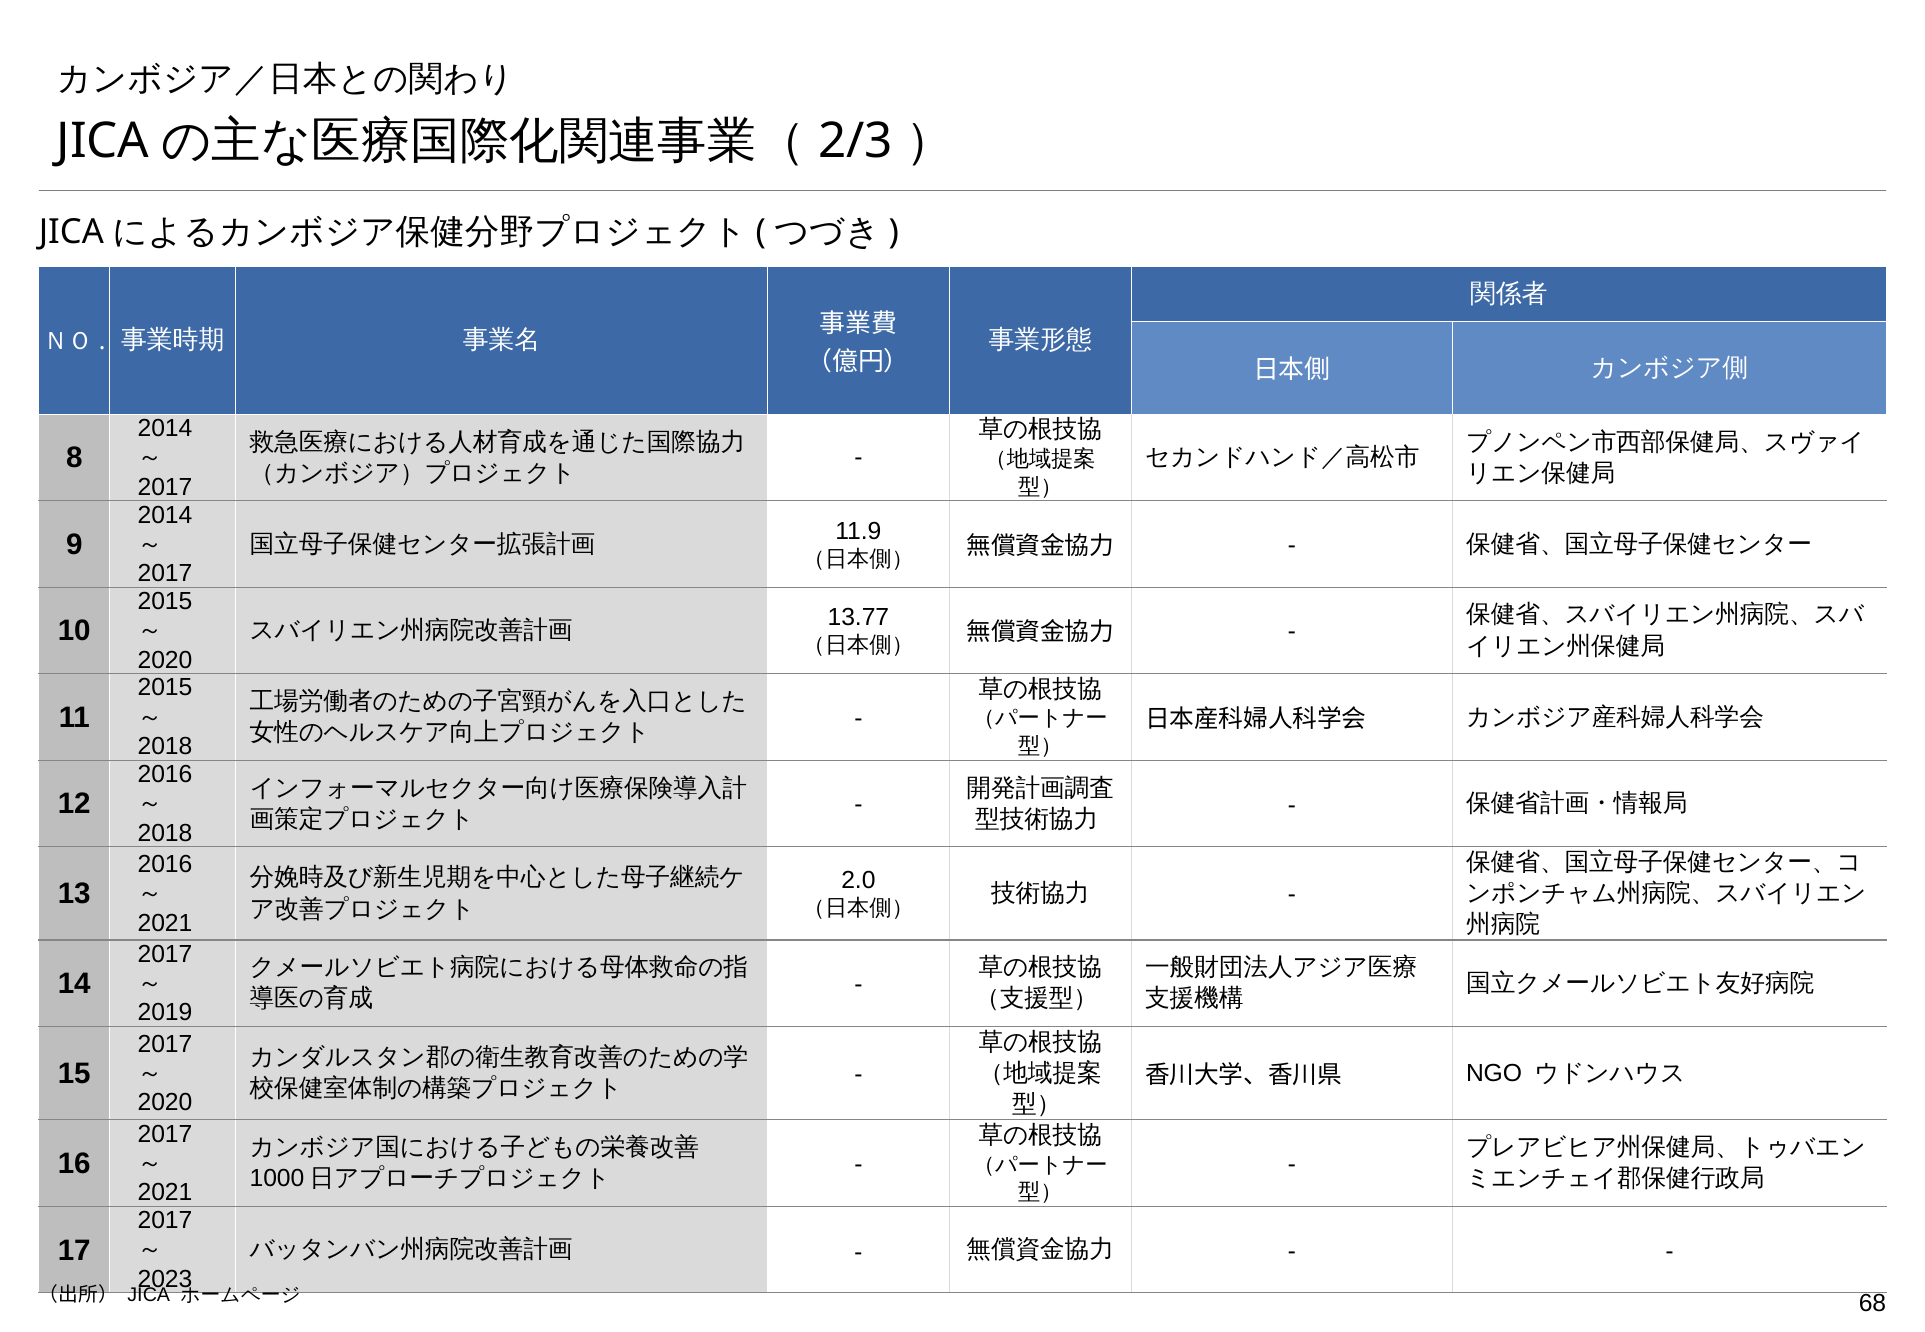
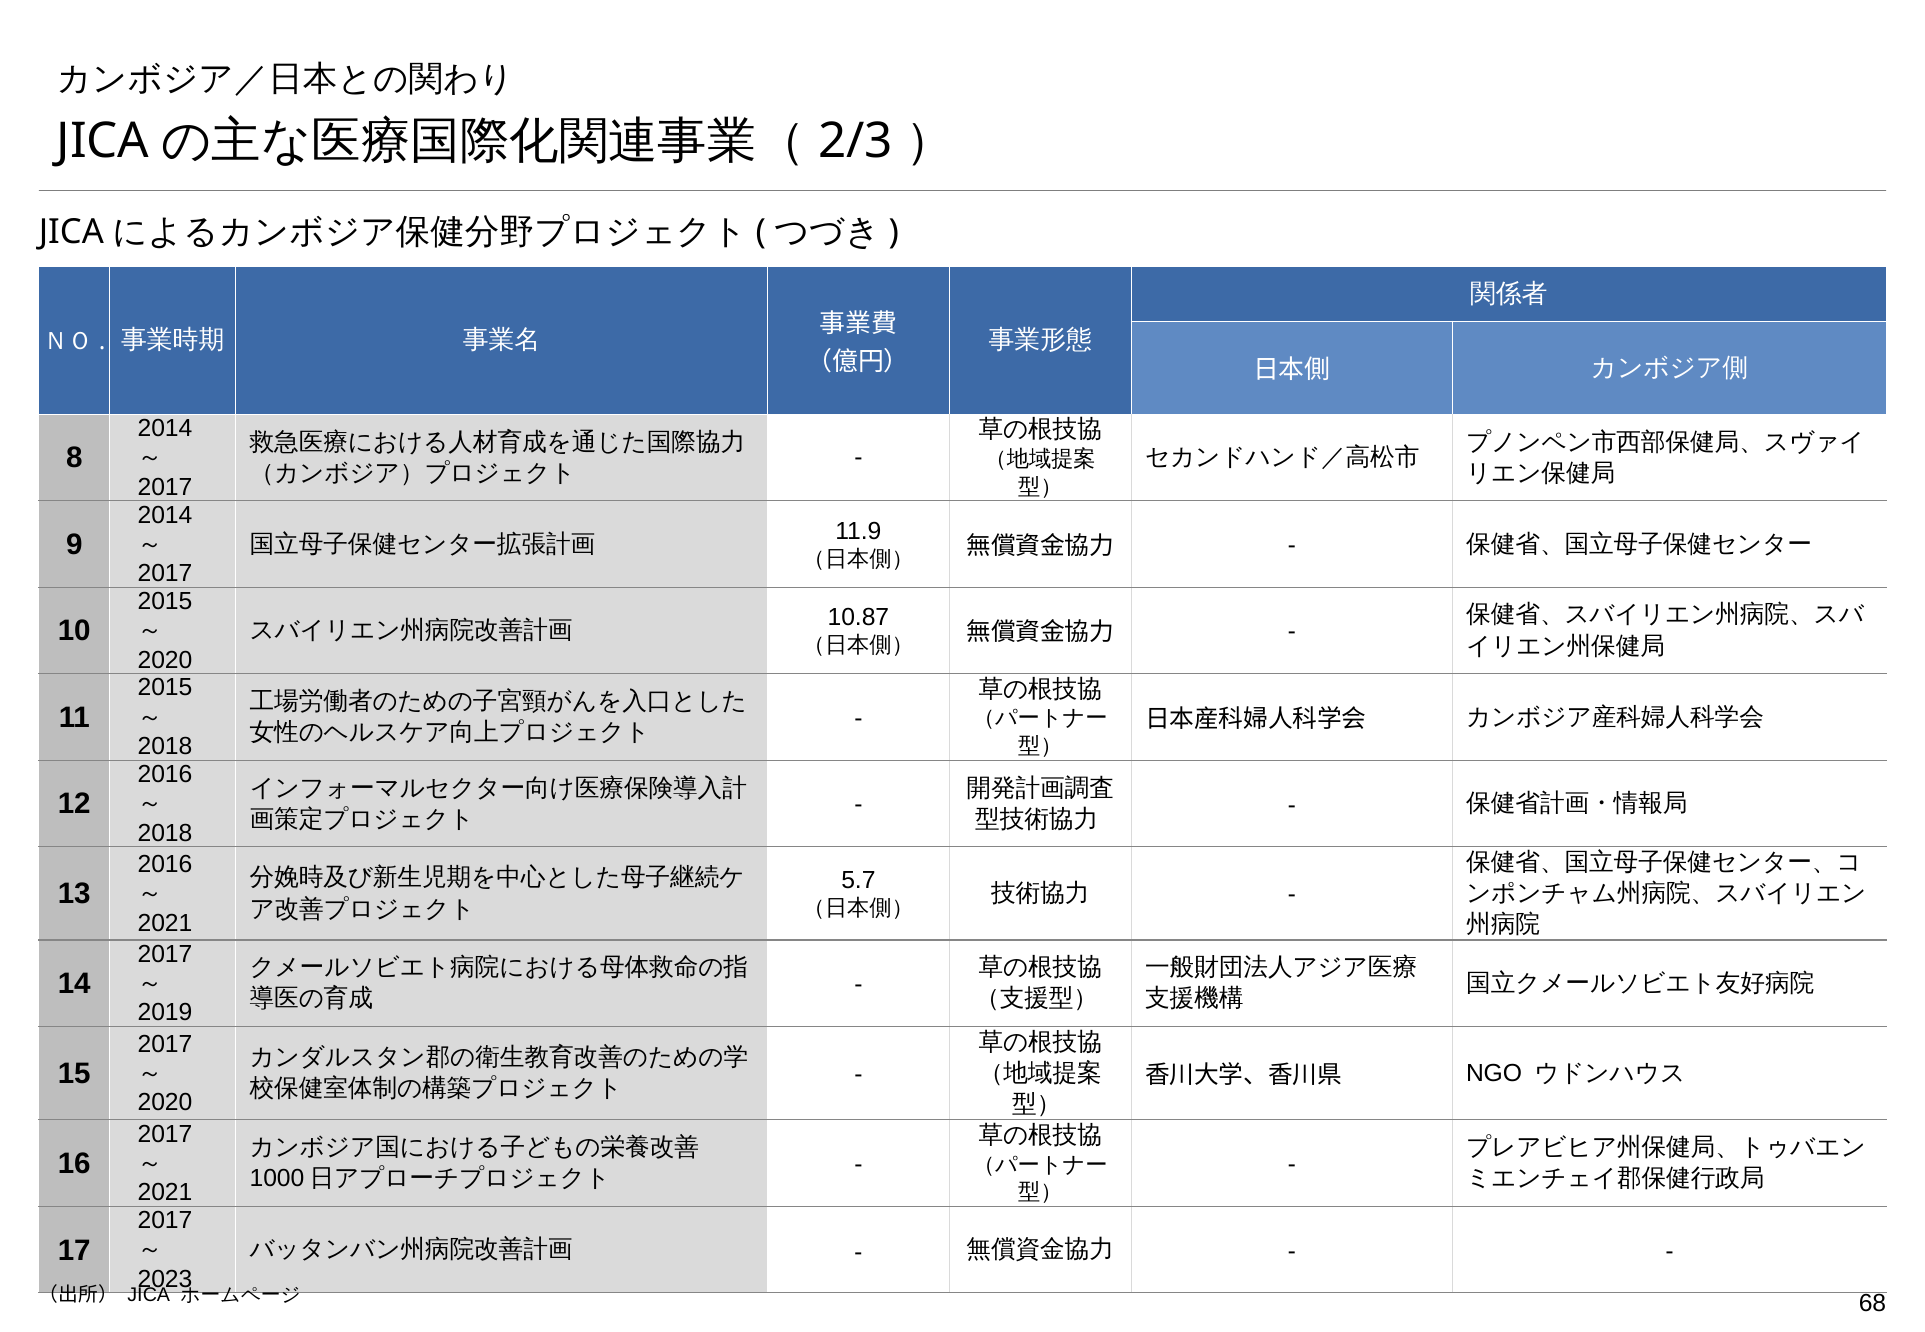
13.77: 13.77 -> 10.87 (858, 618)
2.0: 2.0 -> 5.7 (858, 881)
